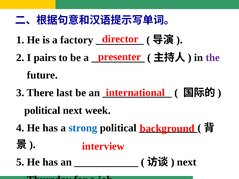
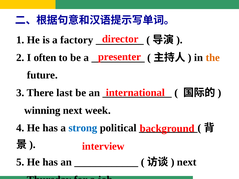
pairs: pairs -> often (45, 58)
the colour: purple -> orange (213, 58)
political: political -> winning (42, 111)
